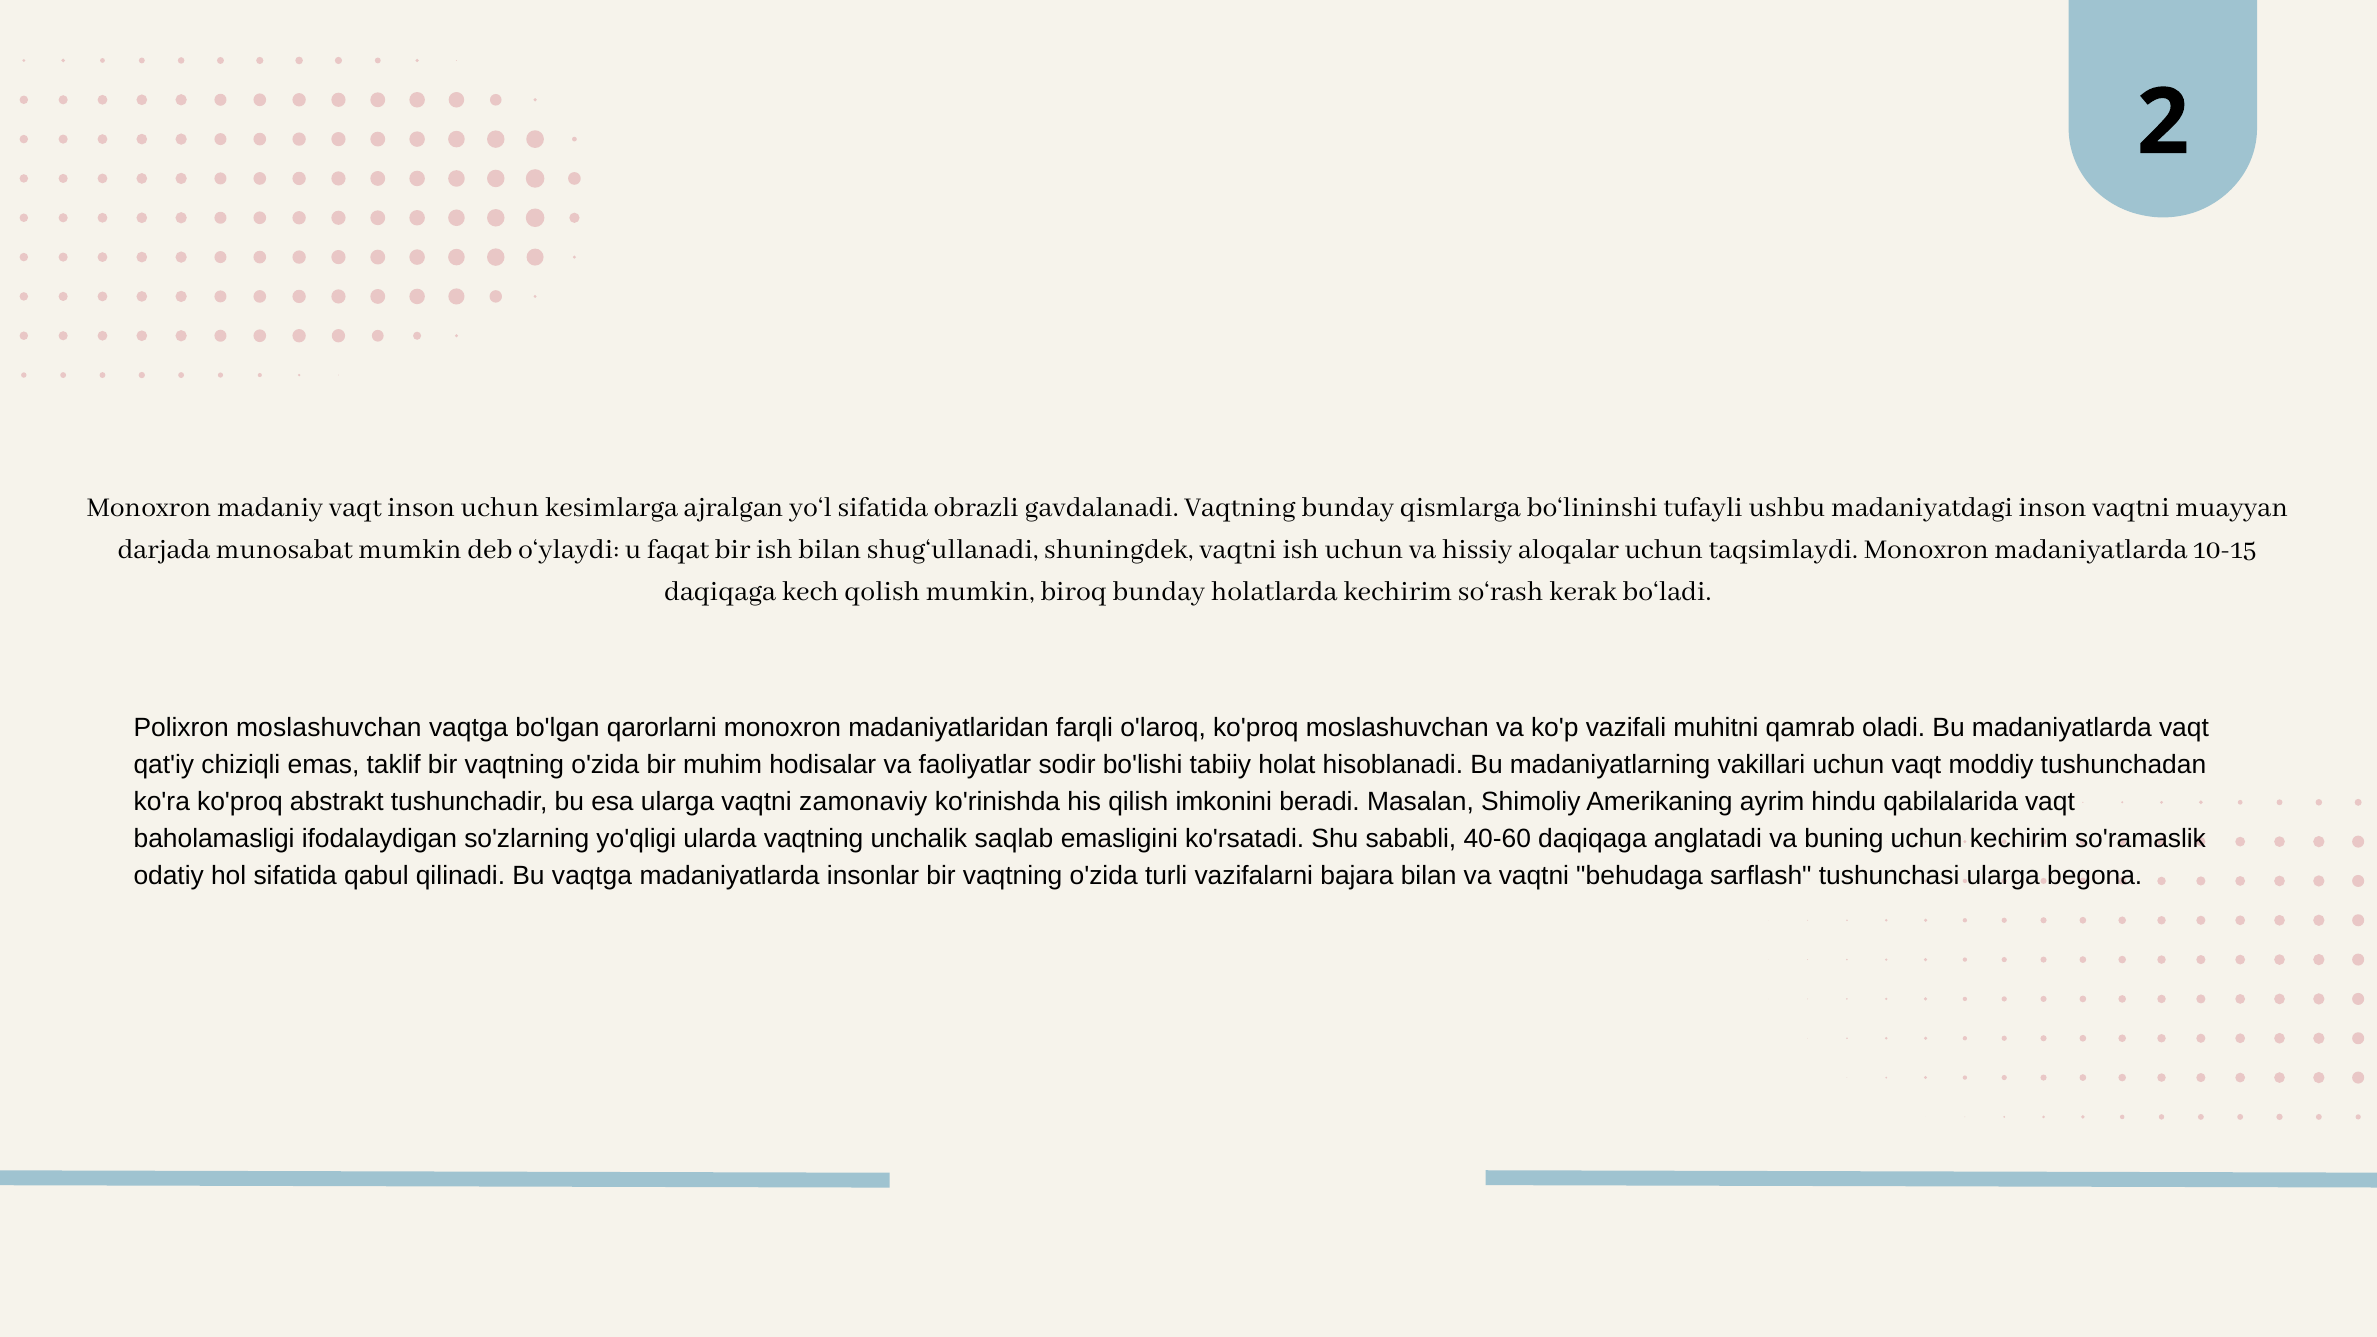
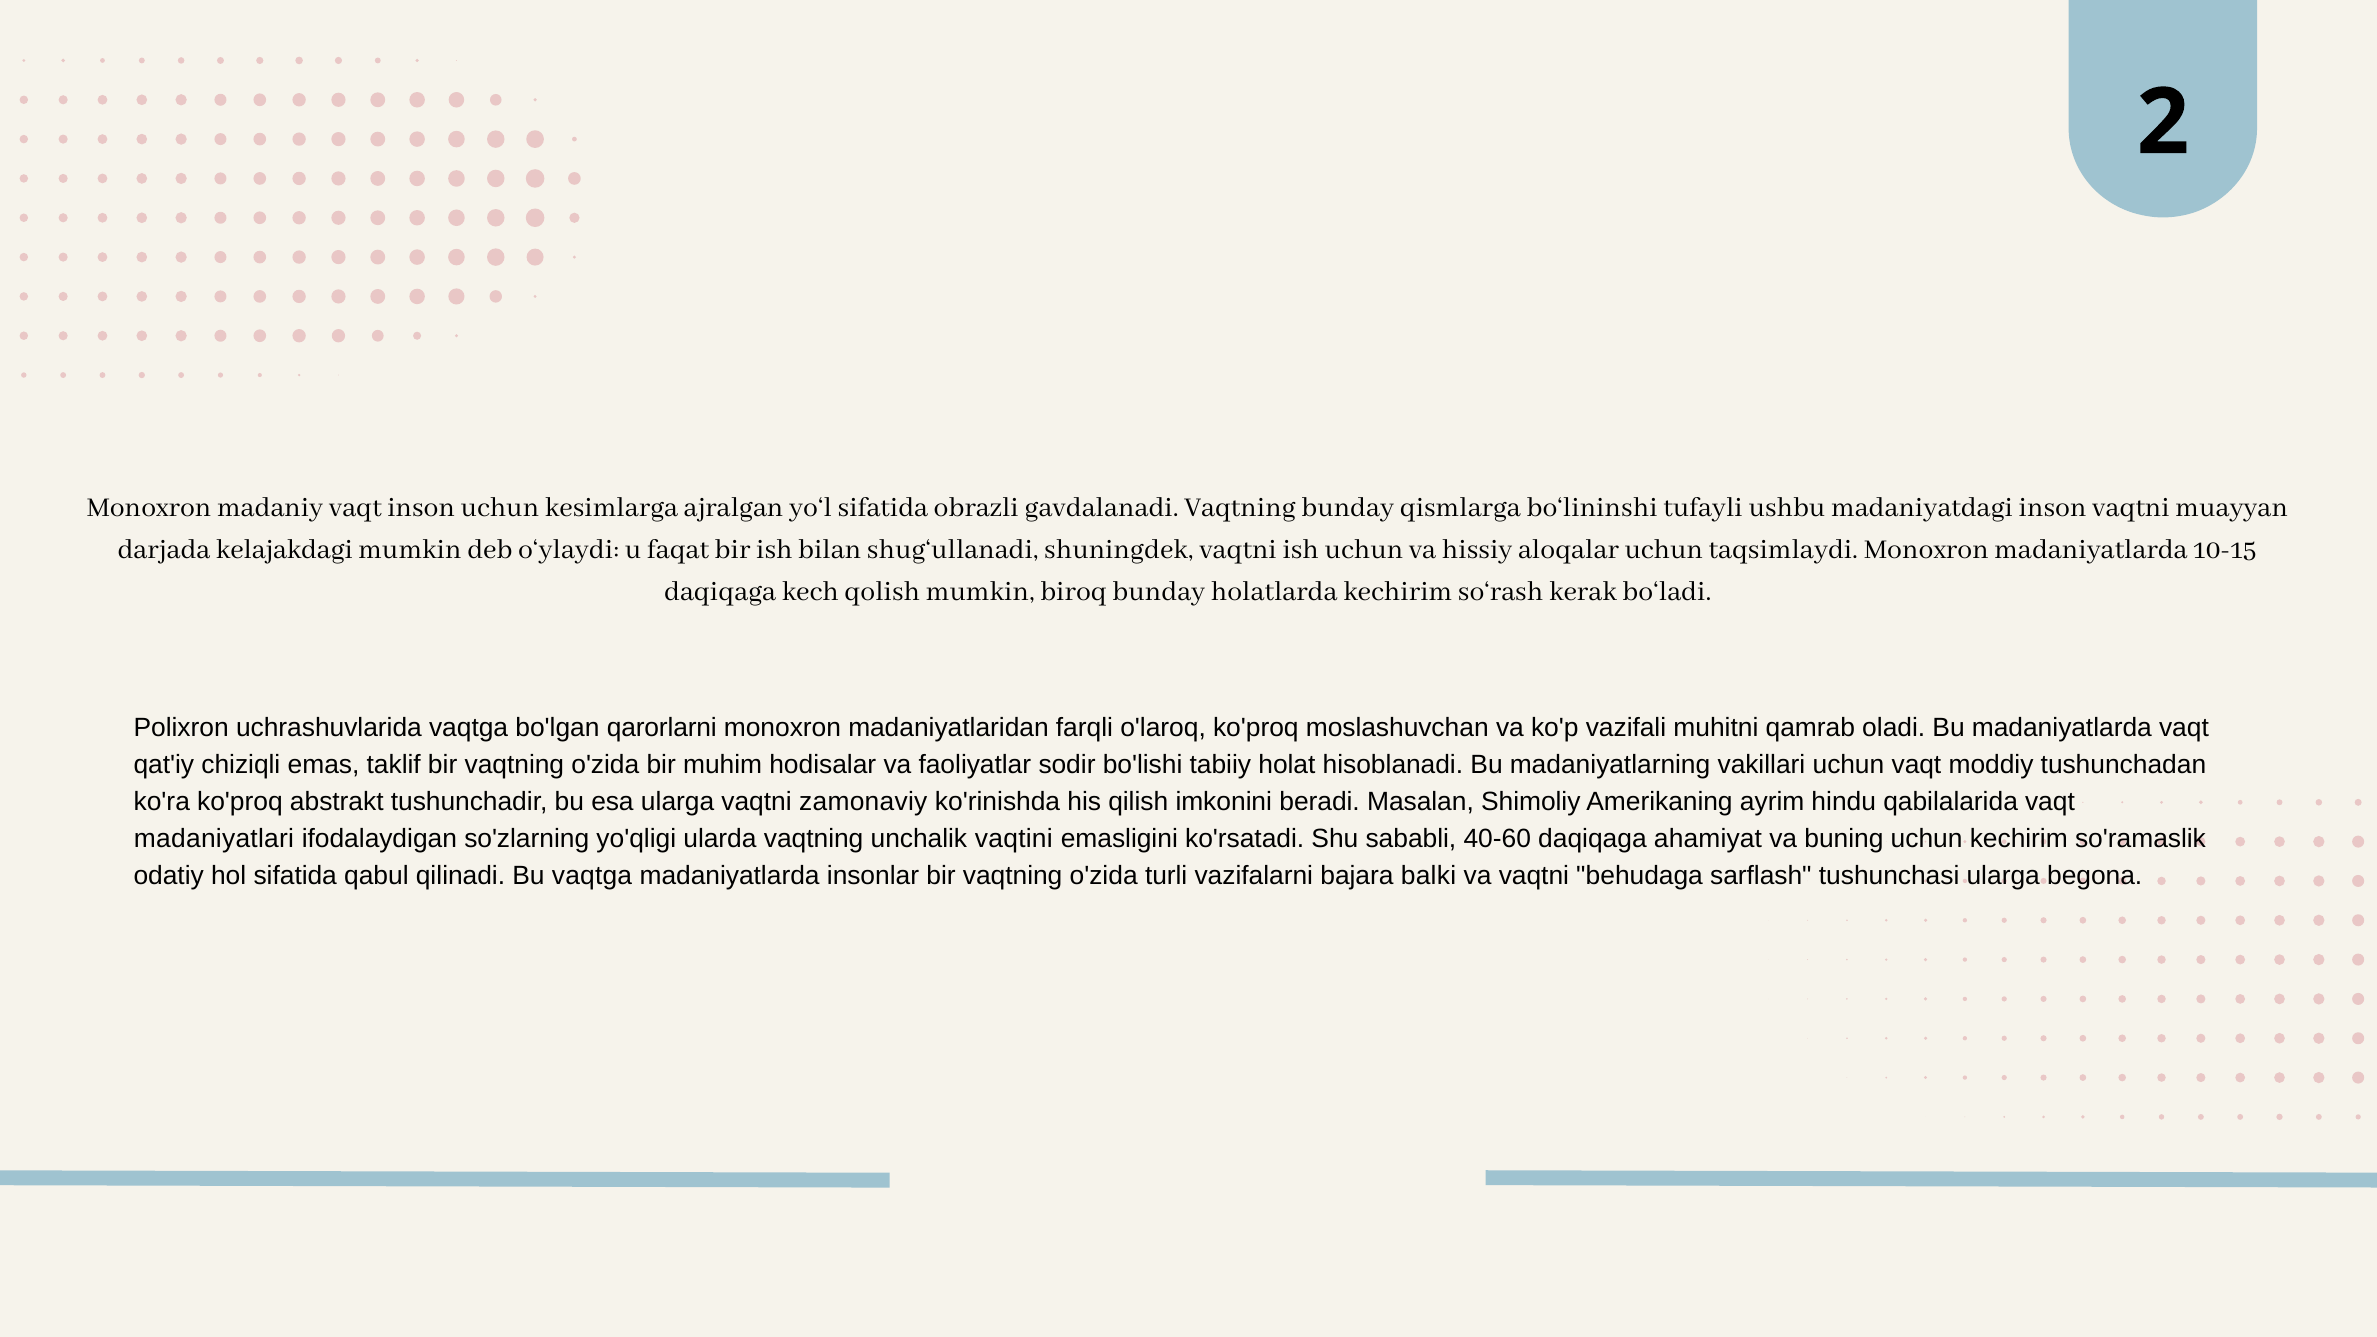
munosabat: munosabat -> kelajakdagi (284, 549)
Polixron moslashuvchan: moslashuvchan -> uchrashuvlarida (329, 728)
baholamasligi: baholamasligi -> madaniyatlari (214, 839)
saqlab: saqlab -> vaqtini (1014, 839)
anglatadi: anglatadi -> ahamiyat (1708, 839)
bajara bilan: bilan -> balki (1429, 876)
